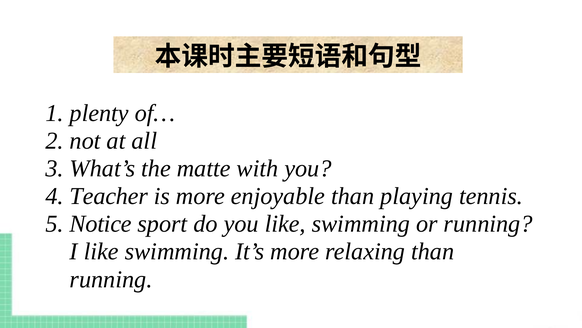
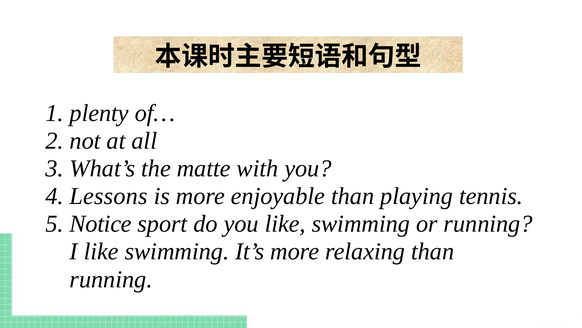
Teacher: Teacher -> Lessons (109, 196)
